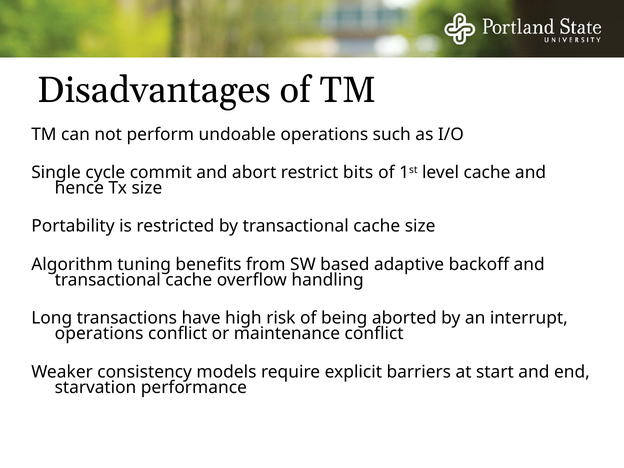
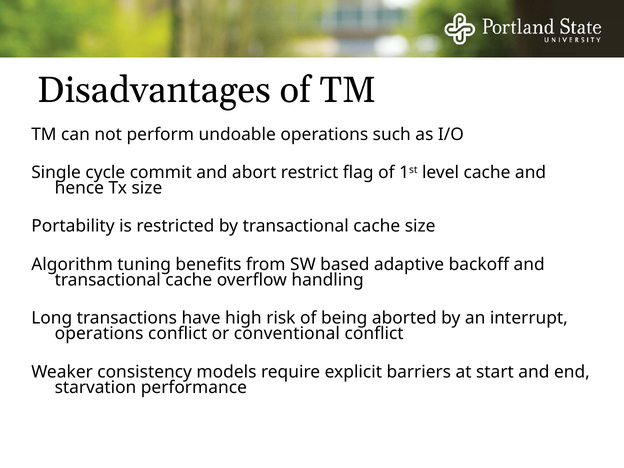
bits: bits -> flag (358, 172)
maintenance: maintenance -> conventional (287, 334)
